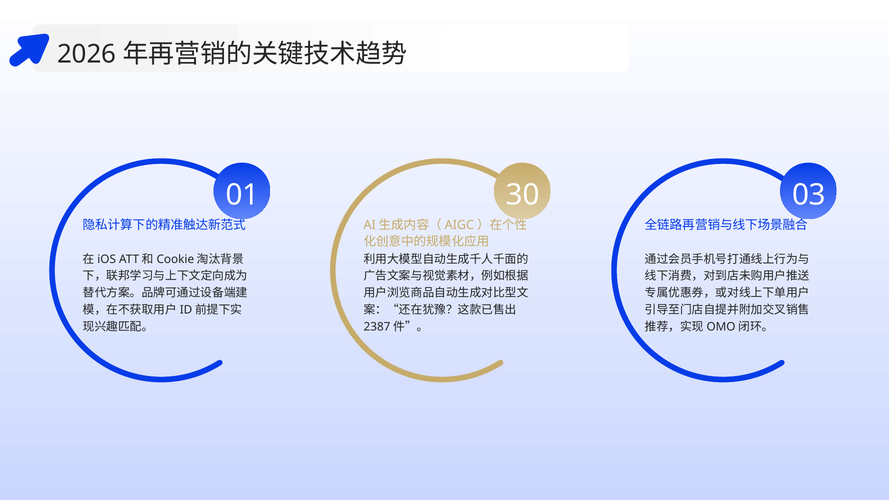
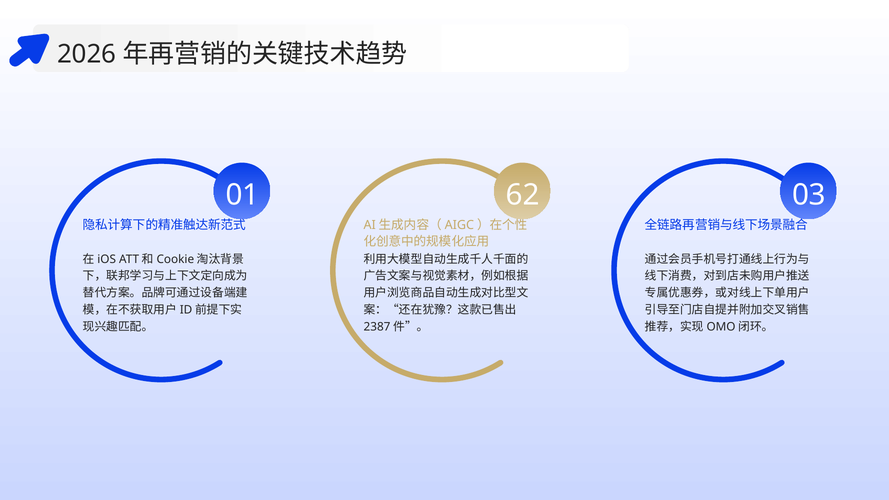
30: 30 -> 62 (523, 195)
